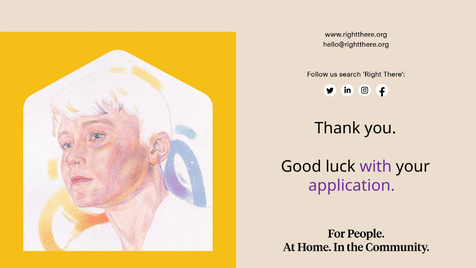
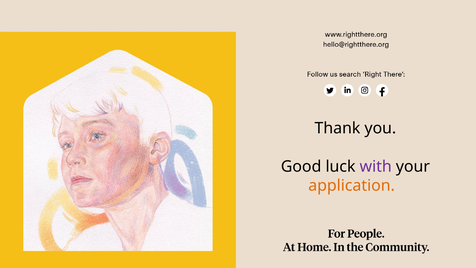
application colour: purple -> orange (352, 185)
